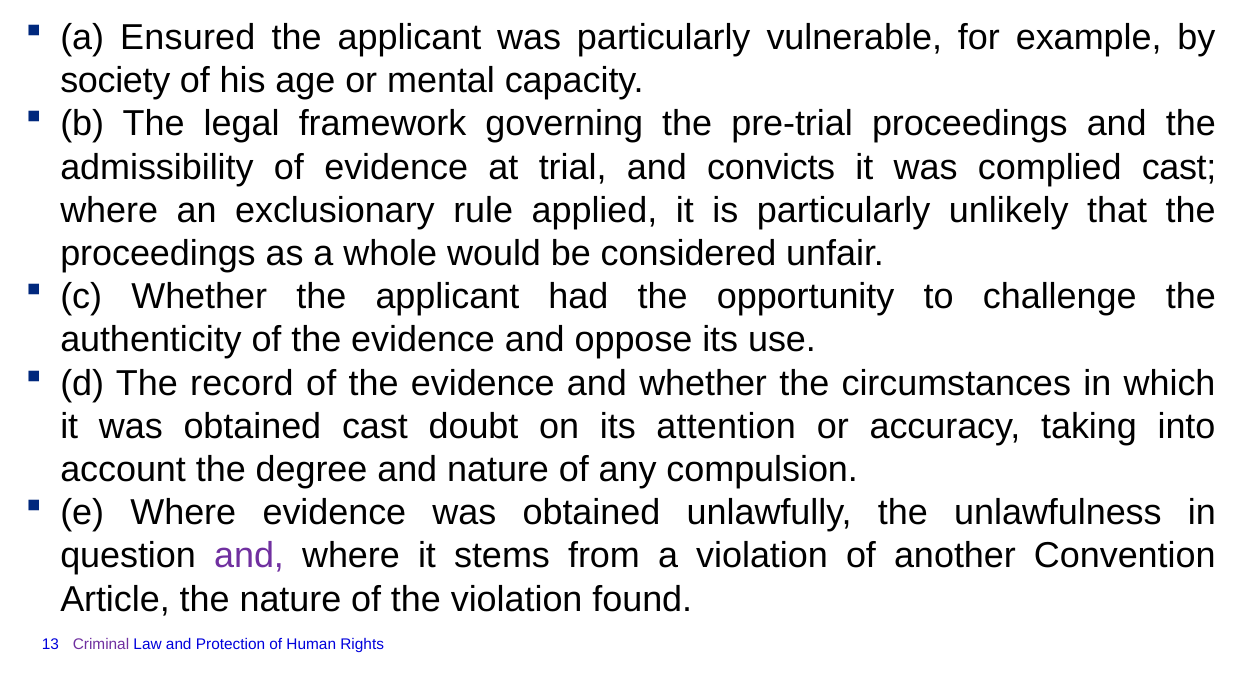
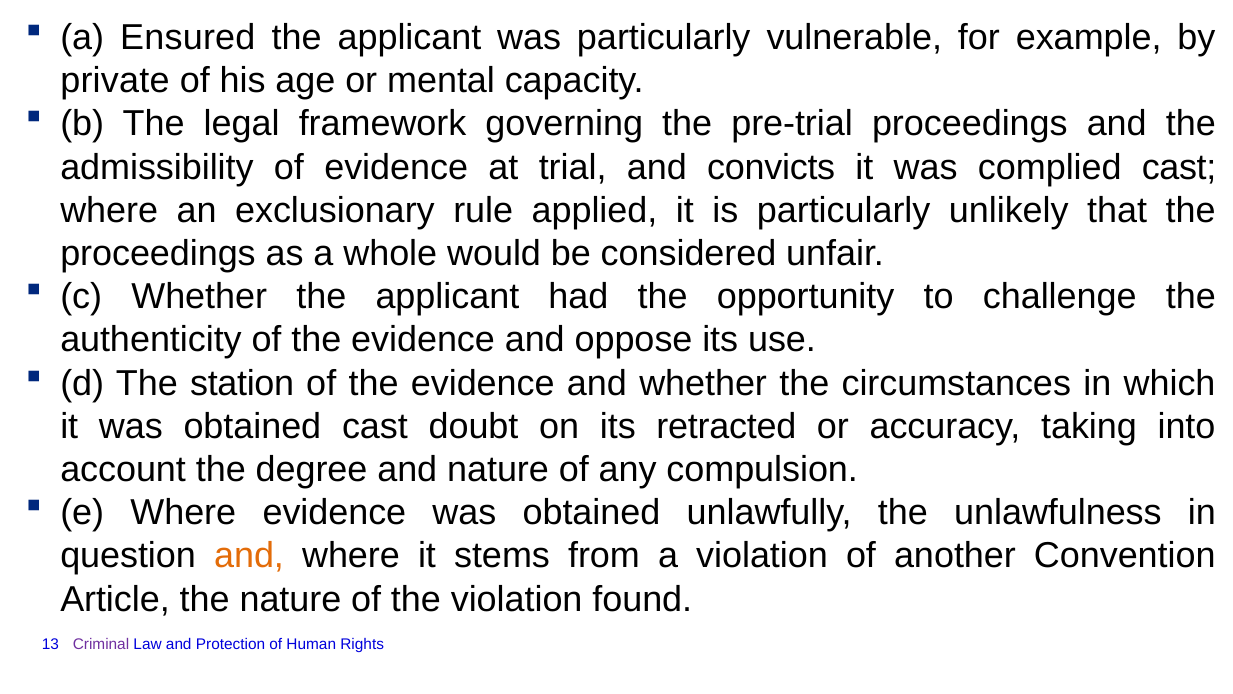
society: society -> private (115, 81)
record: record -> station (242, 383)
attention: attention -> retracted (726, 426)
and colour: purple -> orange (249, 556)
